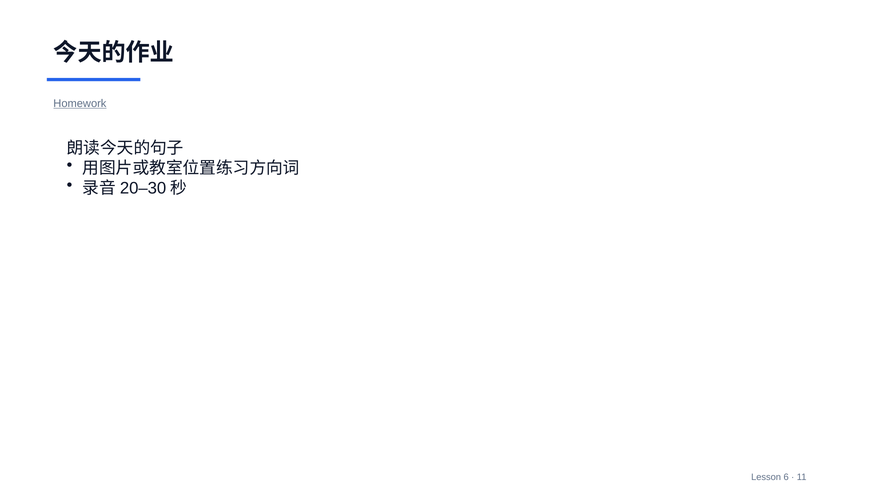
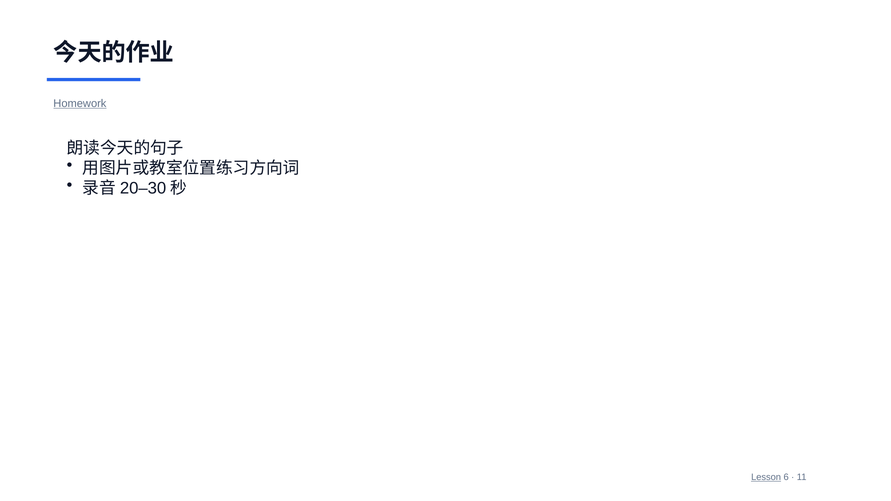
Lesson underline: none -> present (766, 477)
